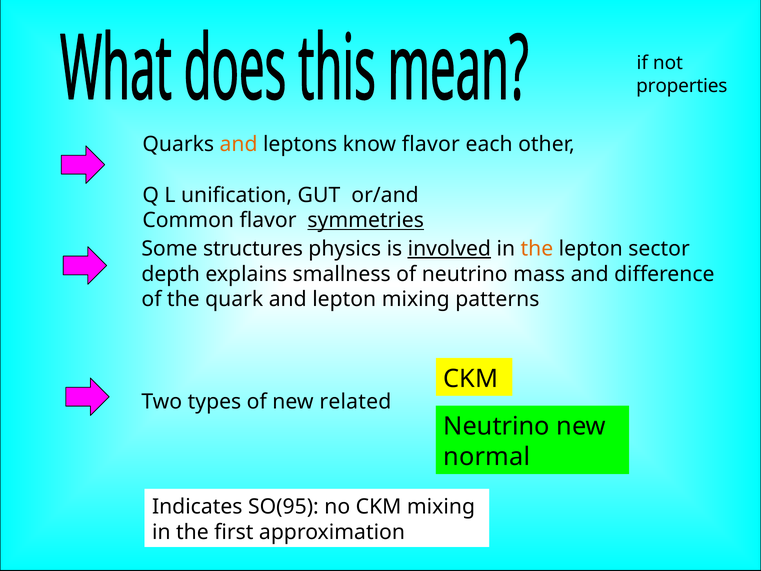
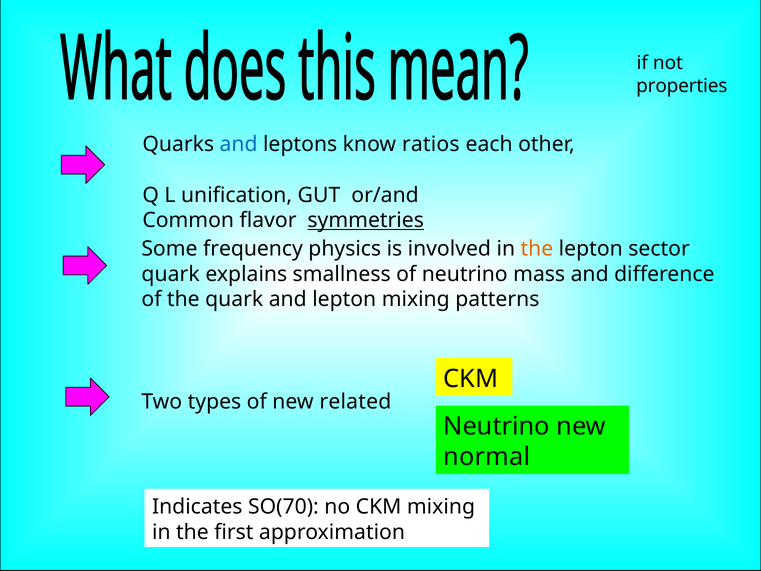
and colour: orange -> blue (239, 144)
know flavor: flavor -> ratios (431, 144)
structures: structures -> frequency (253, 249)
involved underline: present -> none (449, 249)
depth: depth -> quark (171, 274)
SO(95: SO(95 -> SO(70 (283, 506)
